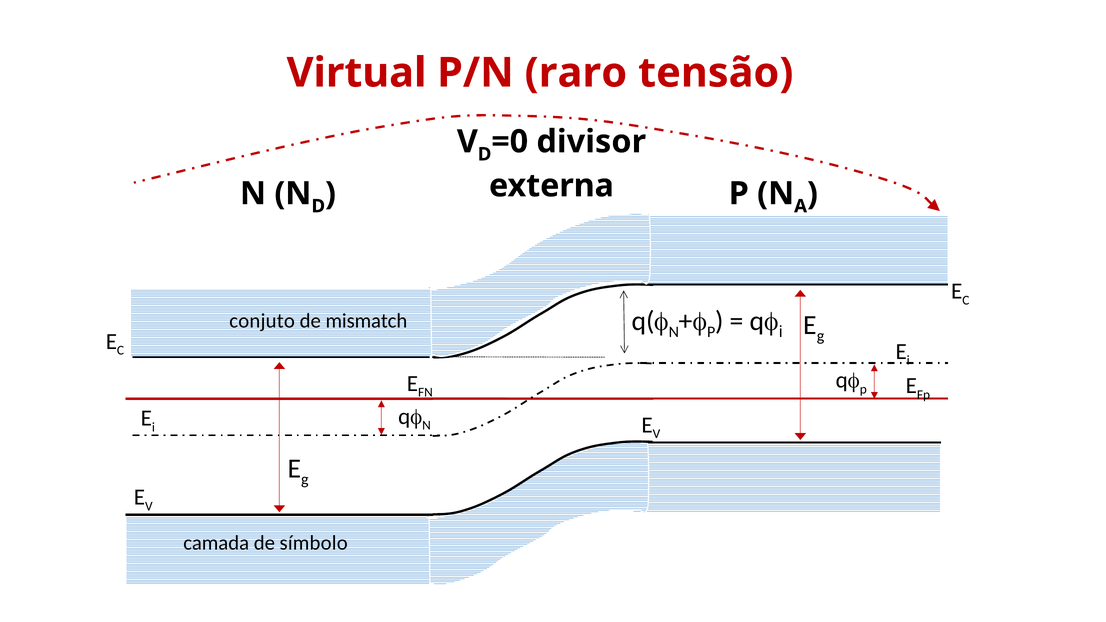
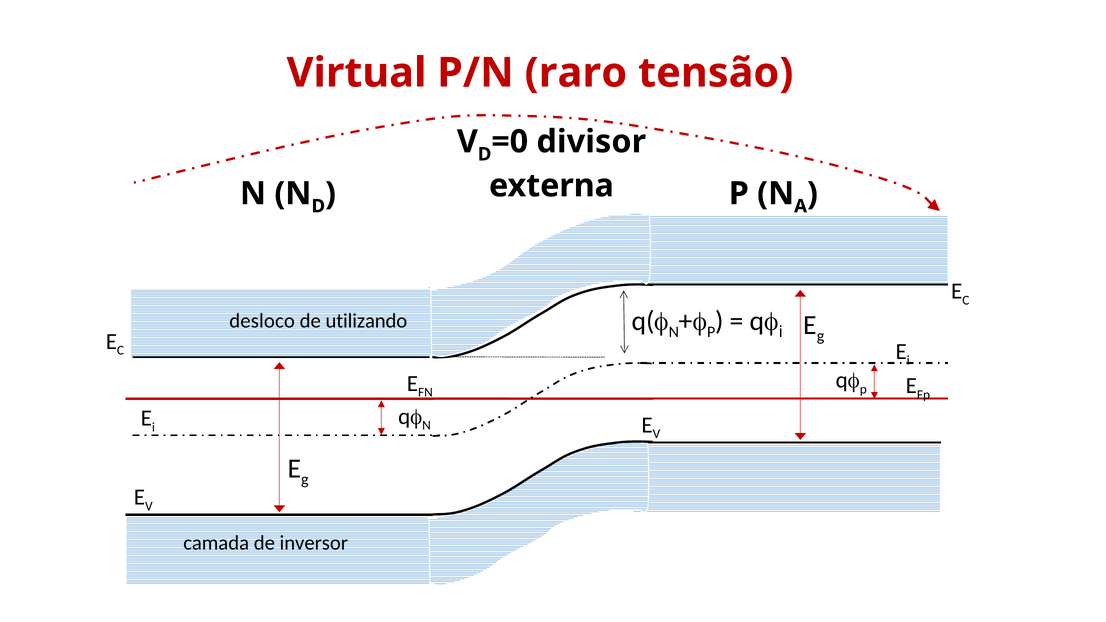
conjuto: conjuto -> desloco (262, 321)
mismatch: mismatch -> utilizando (366, 321)
símbolo: símbolo -> inversor (314, 543)
